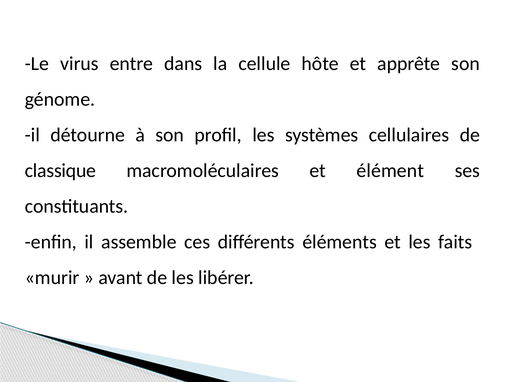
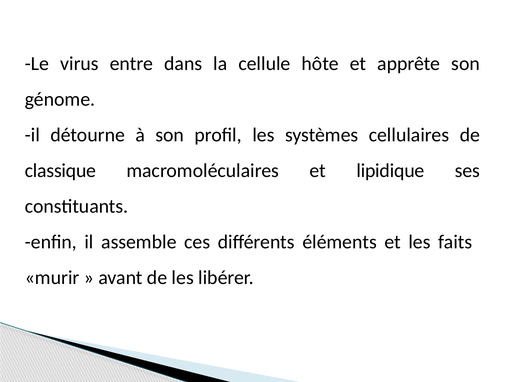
élément: élément -> lipidique (390, 170)
